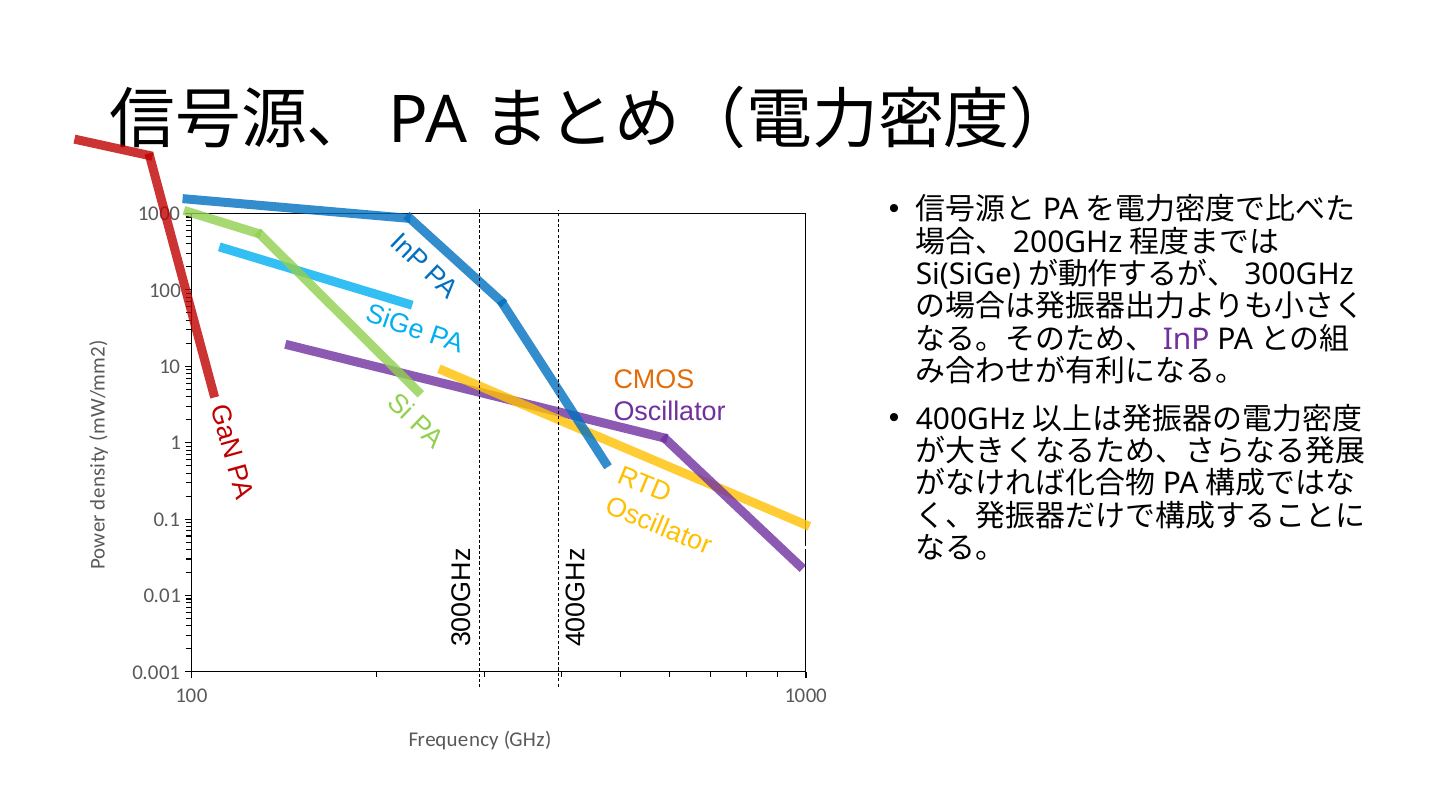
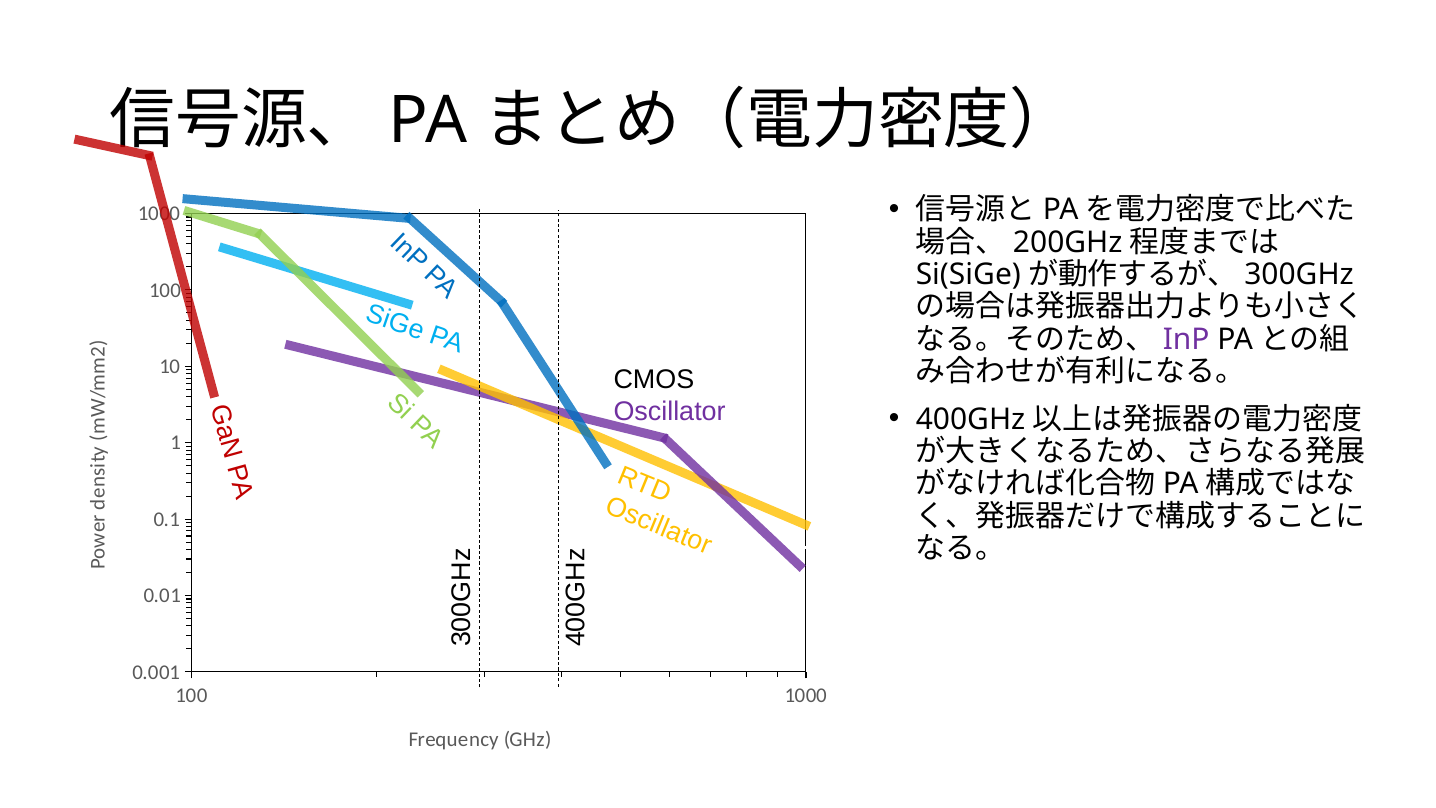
CMOS colour: orange -> black (654, 380)
